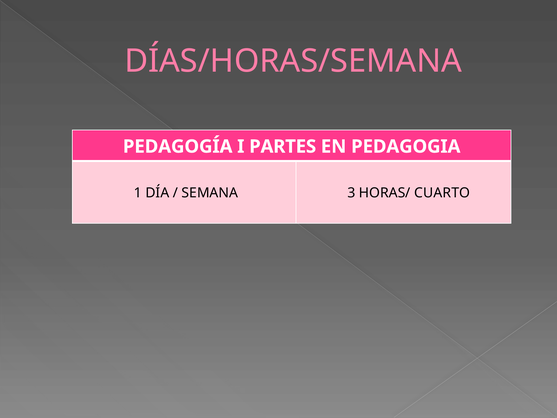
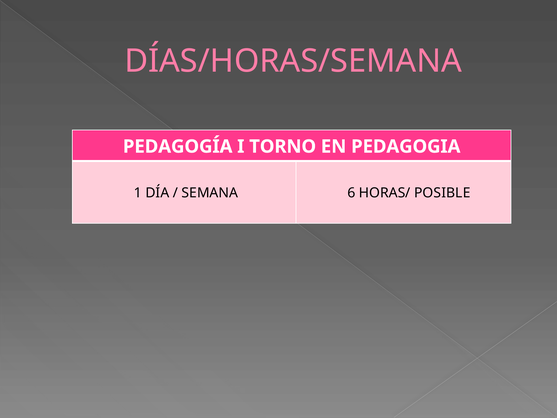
PARTES: PARTES -> TORNO (283, 146)
3: 3 -> 6 (351, 193)
CUARTO: CUARTO -> POSIBLE (442, 193)
